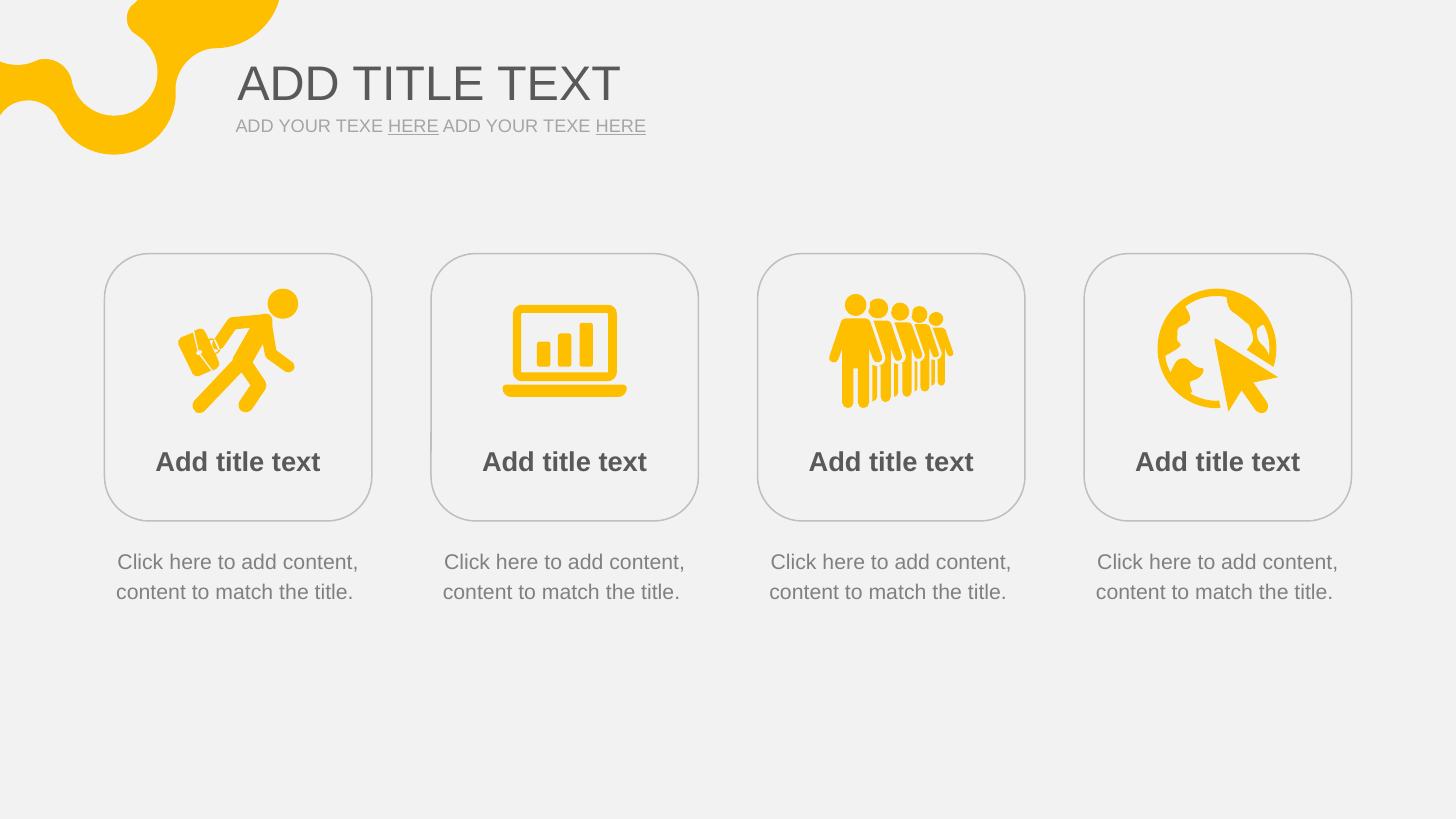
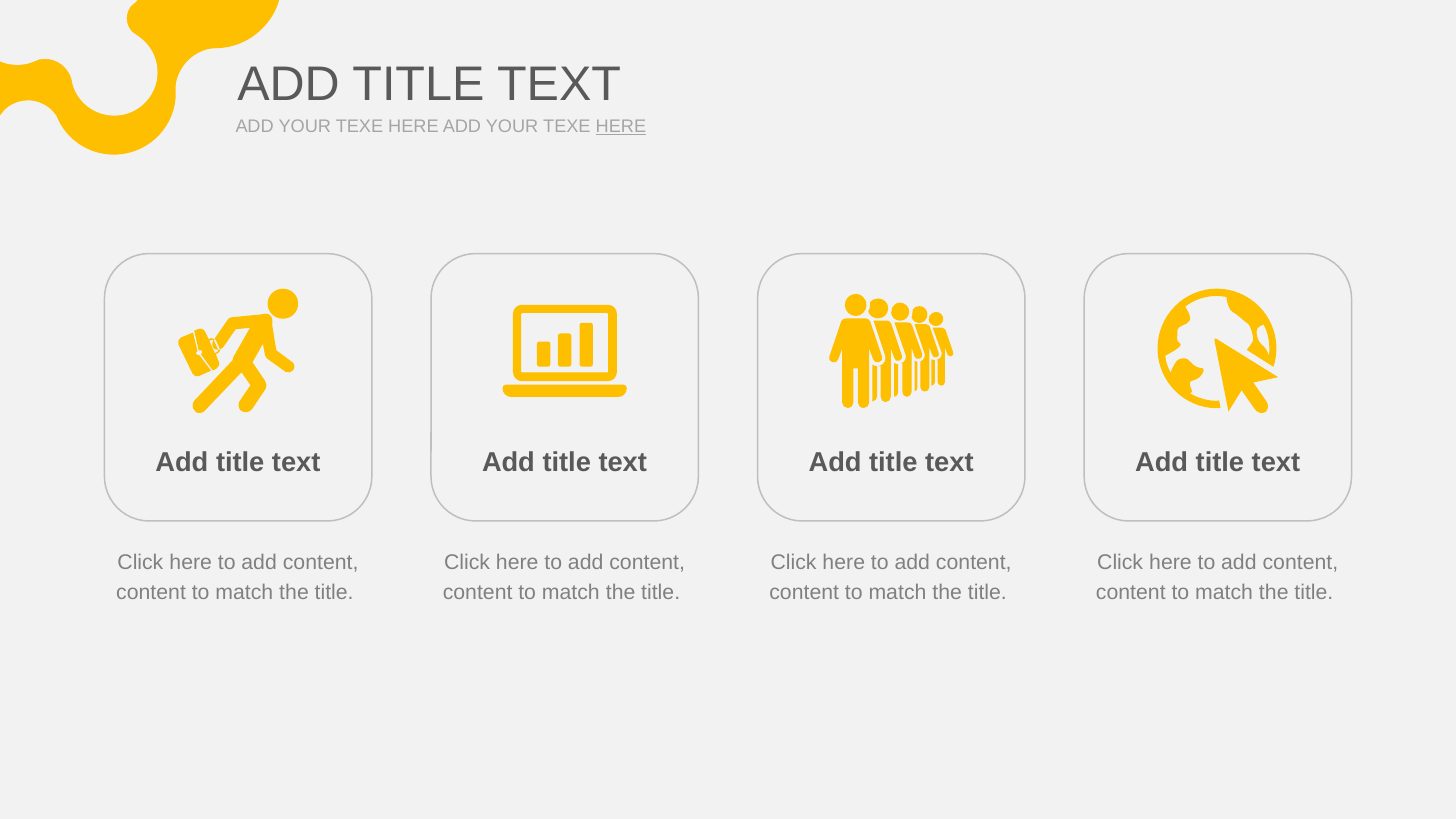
HERE underline: present -> none (413, 127)
